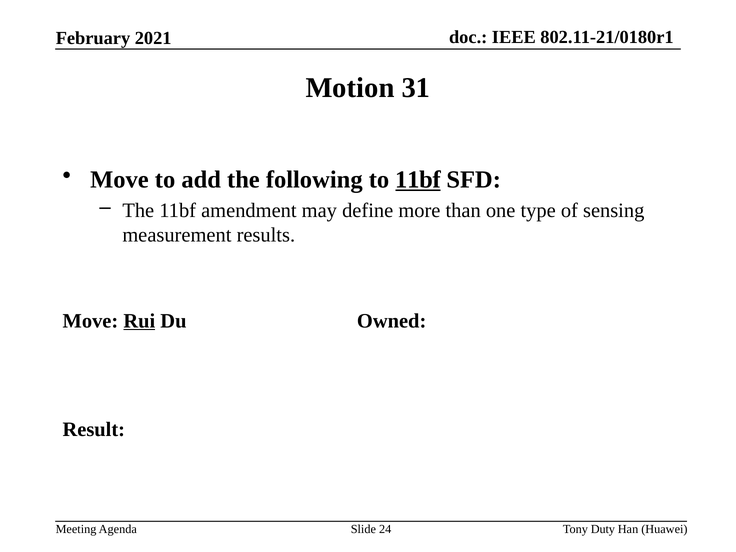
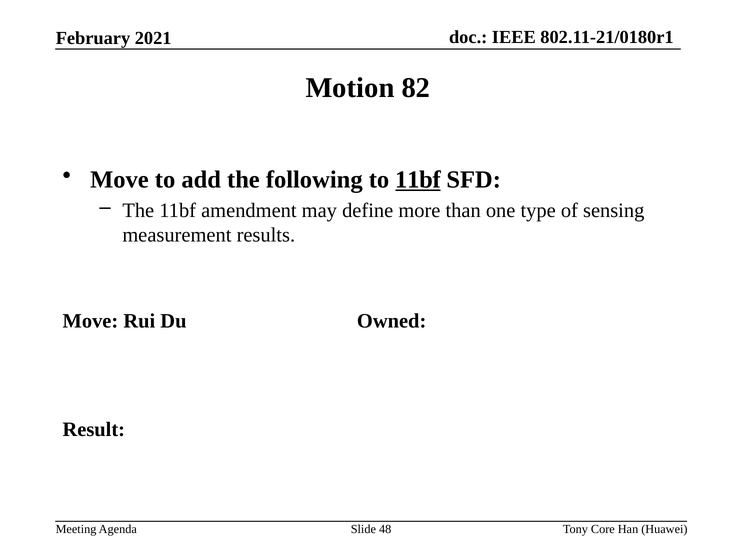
31: 31 -> 82 (416, 88)
Rui underline: present -> none (139, 321)
24: 24 -> 48 (385, 529)
Duty: Duty -> Core (603, 529)
